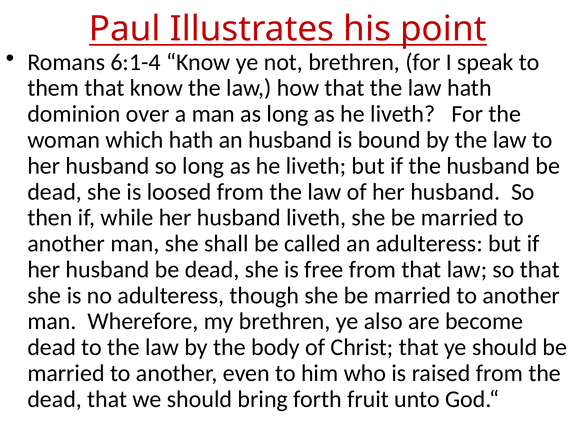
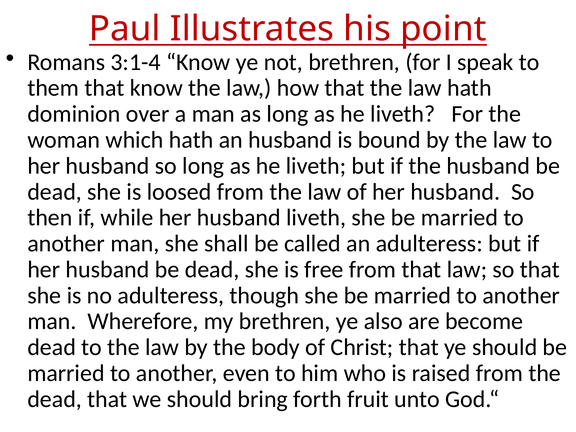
6:1-4: 6:1-4 -> 3:1-4 (136, 62)
